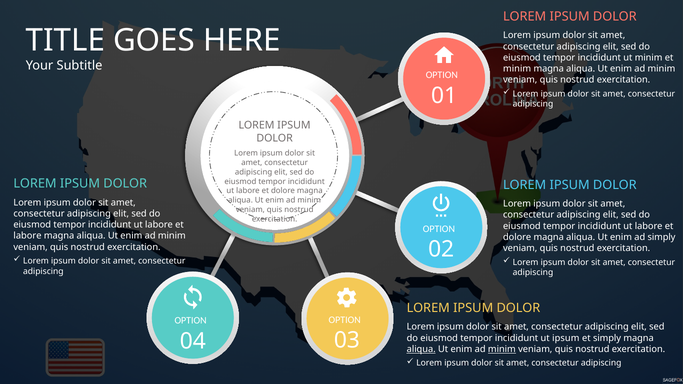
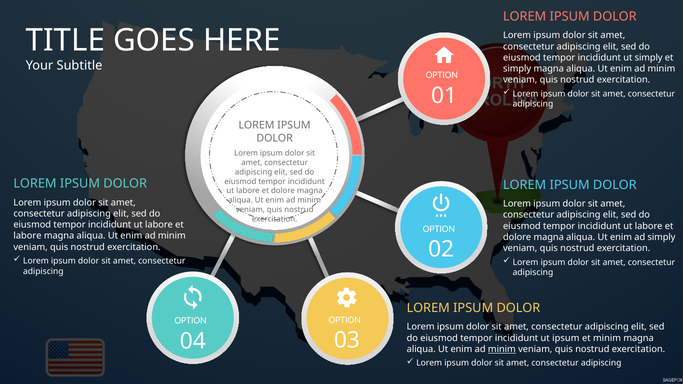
ut minim: minim -> simply (649, 58)
minim: minim -> simply (517, 69)
et simply: simply -> minim (607, 338)
aliqua underline: present -> none (421, 349)
